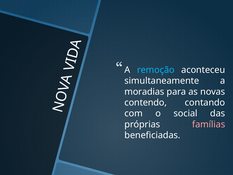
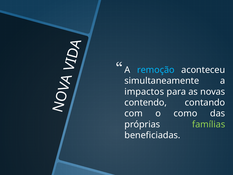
moradias: moradias -> impactos (144, 92)
social: social -> como (185, 113)
famílias colour: pink -> light green (209, 124)
